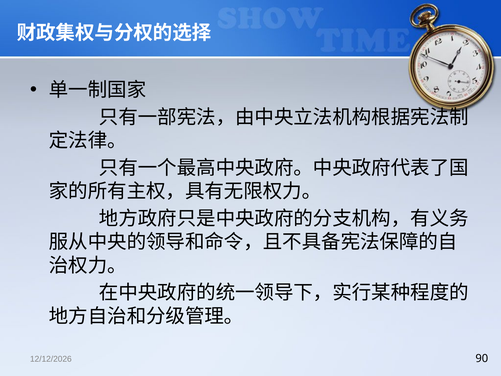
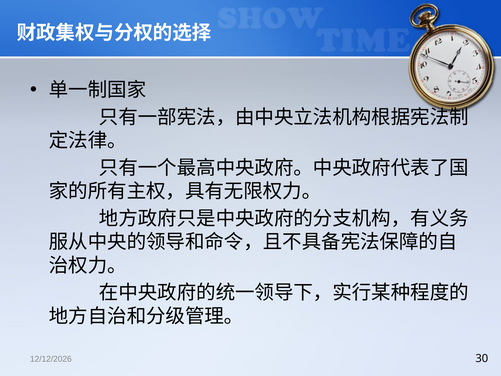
90: 90 -> 30 (482, 358)
